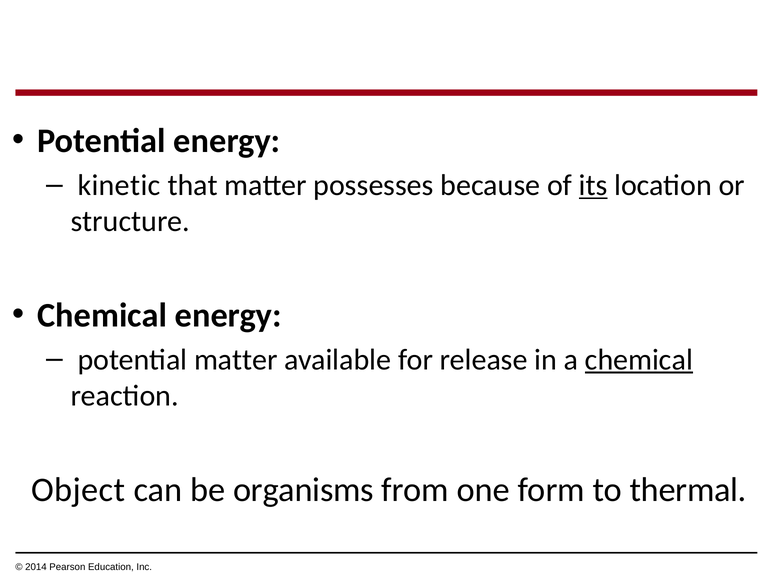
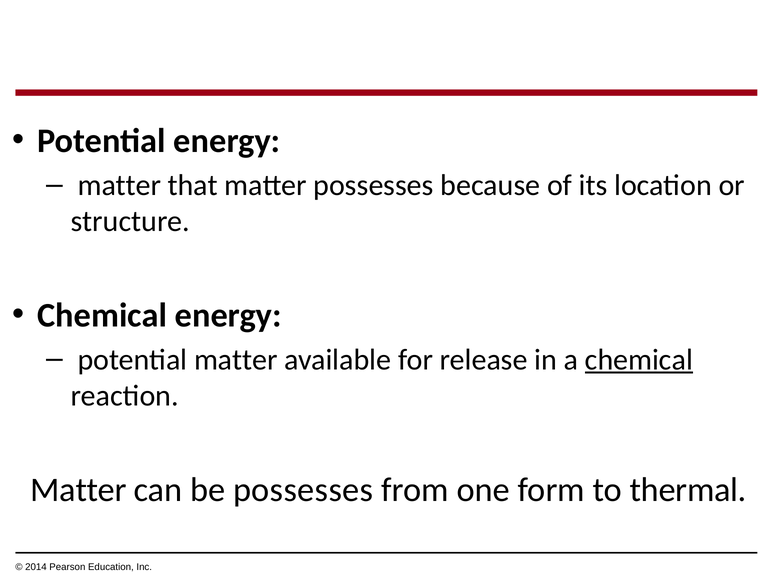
kinetic: kinetic -> matter (119, 185)
its underline: present -> none (593, 185)
Object: Object -> Matter (78, 489)
be organisms: organisms -> possesses (303, 489)
